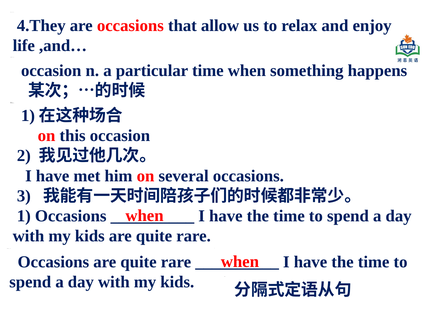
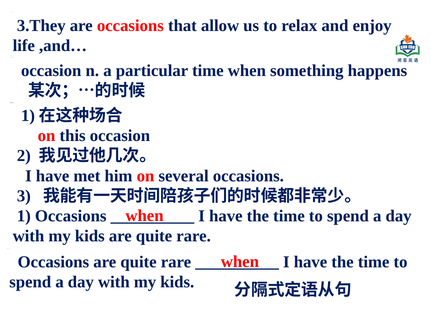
4.They: 4.They -> 3.They (41, 26)
